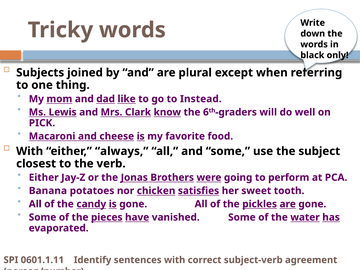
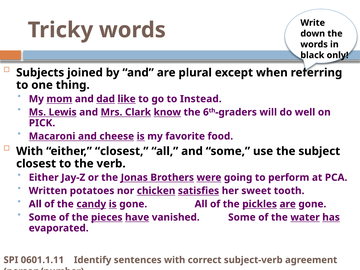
either always: always -> closest (122, 151)
Banana: Banana -> Written (48, 191)
